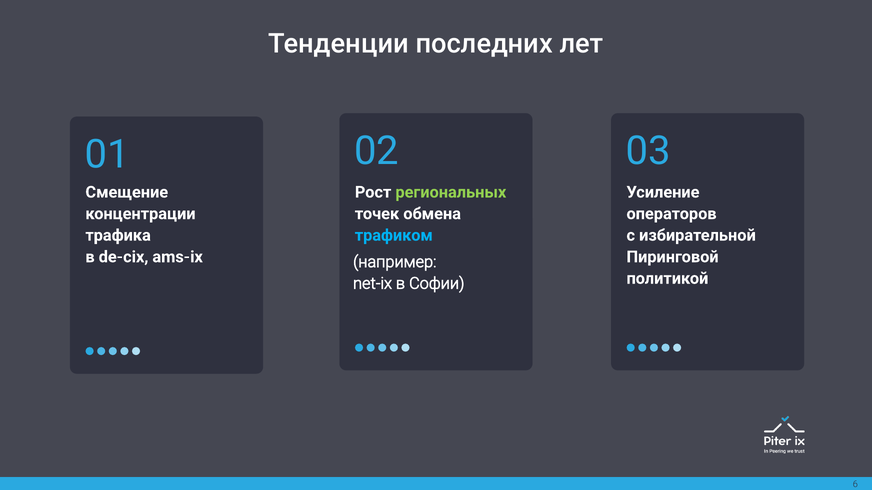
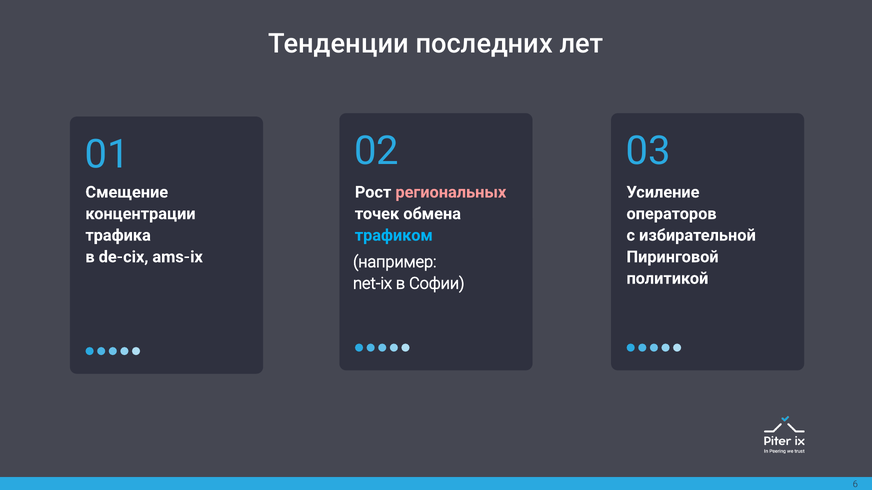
региональных colour: light green -> pink (451, 192)
